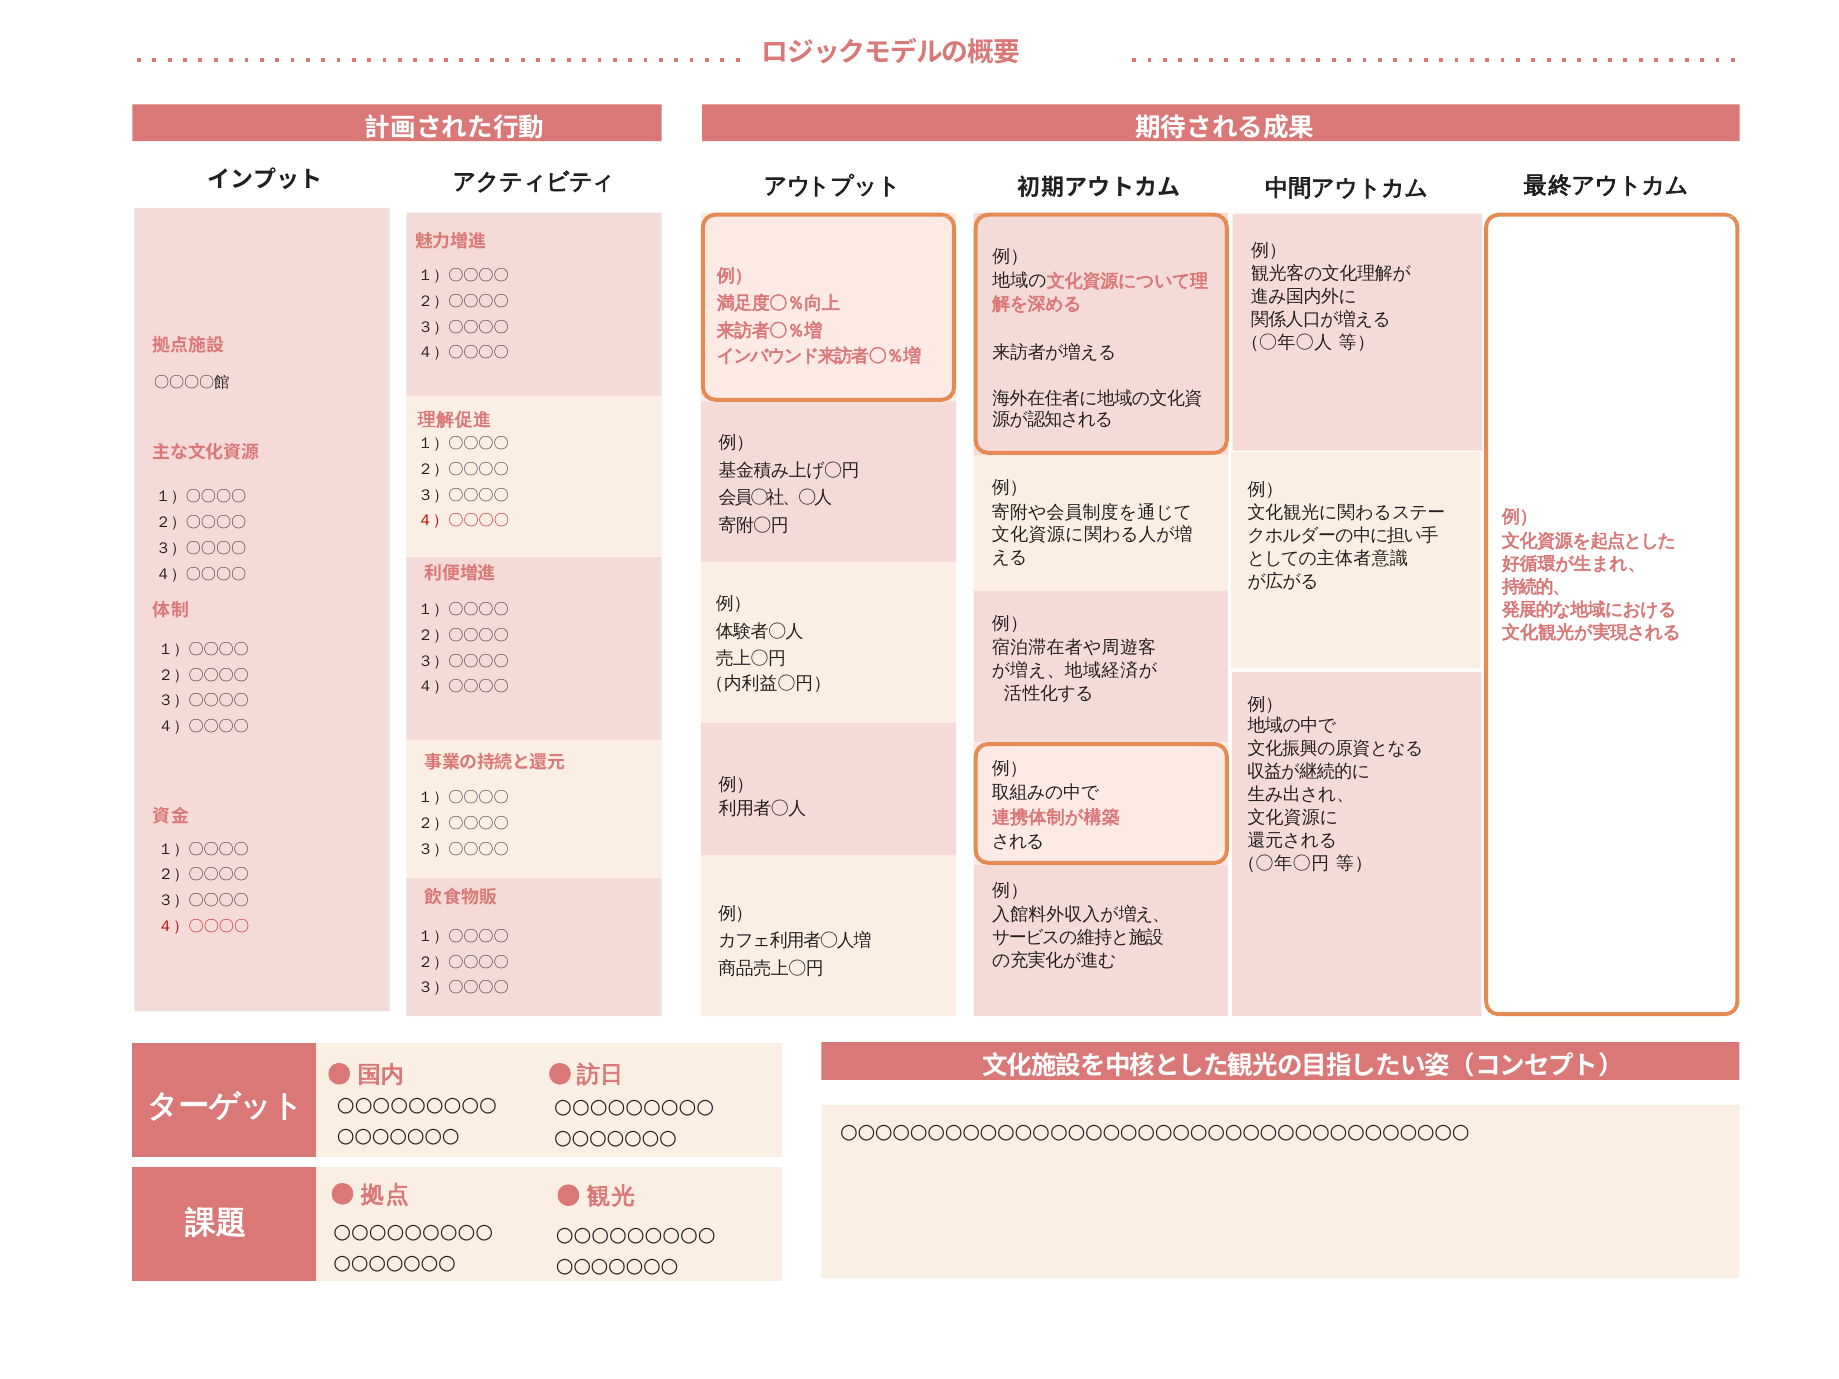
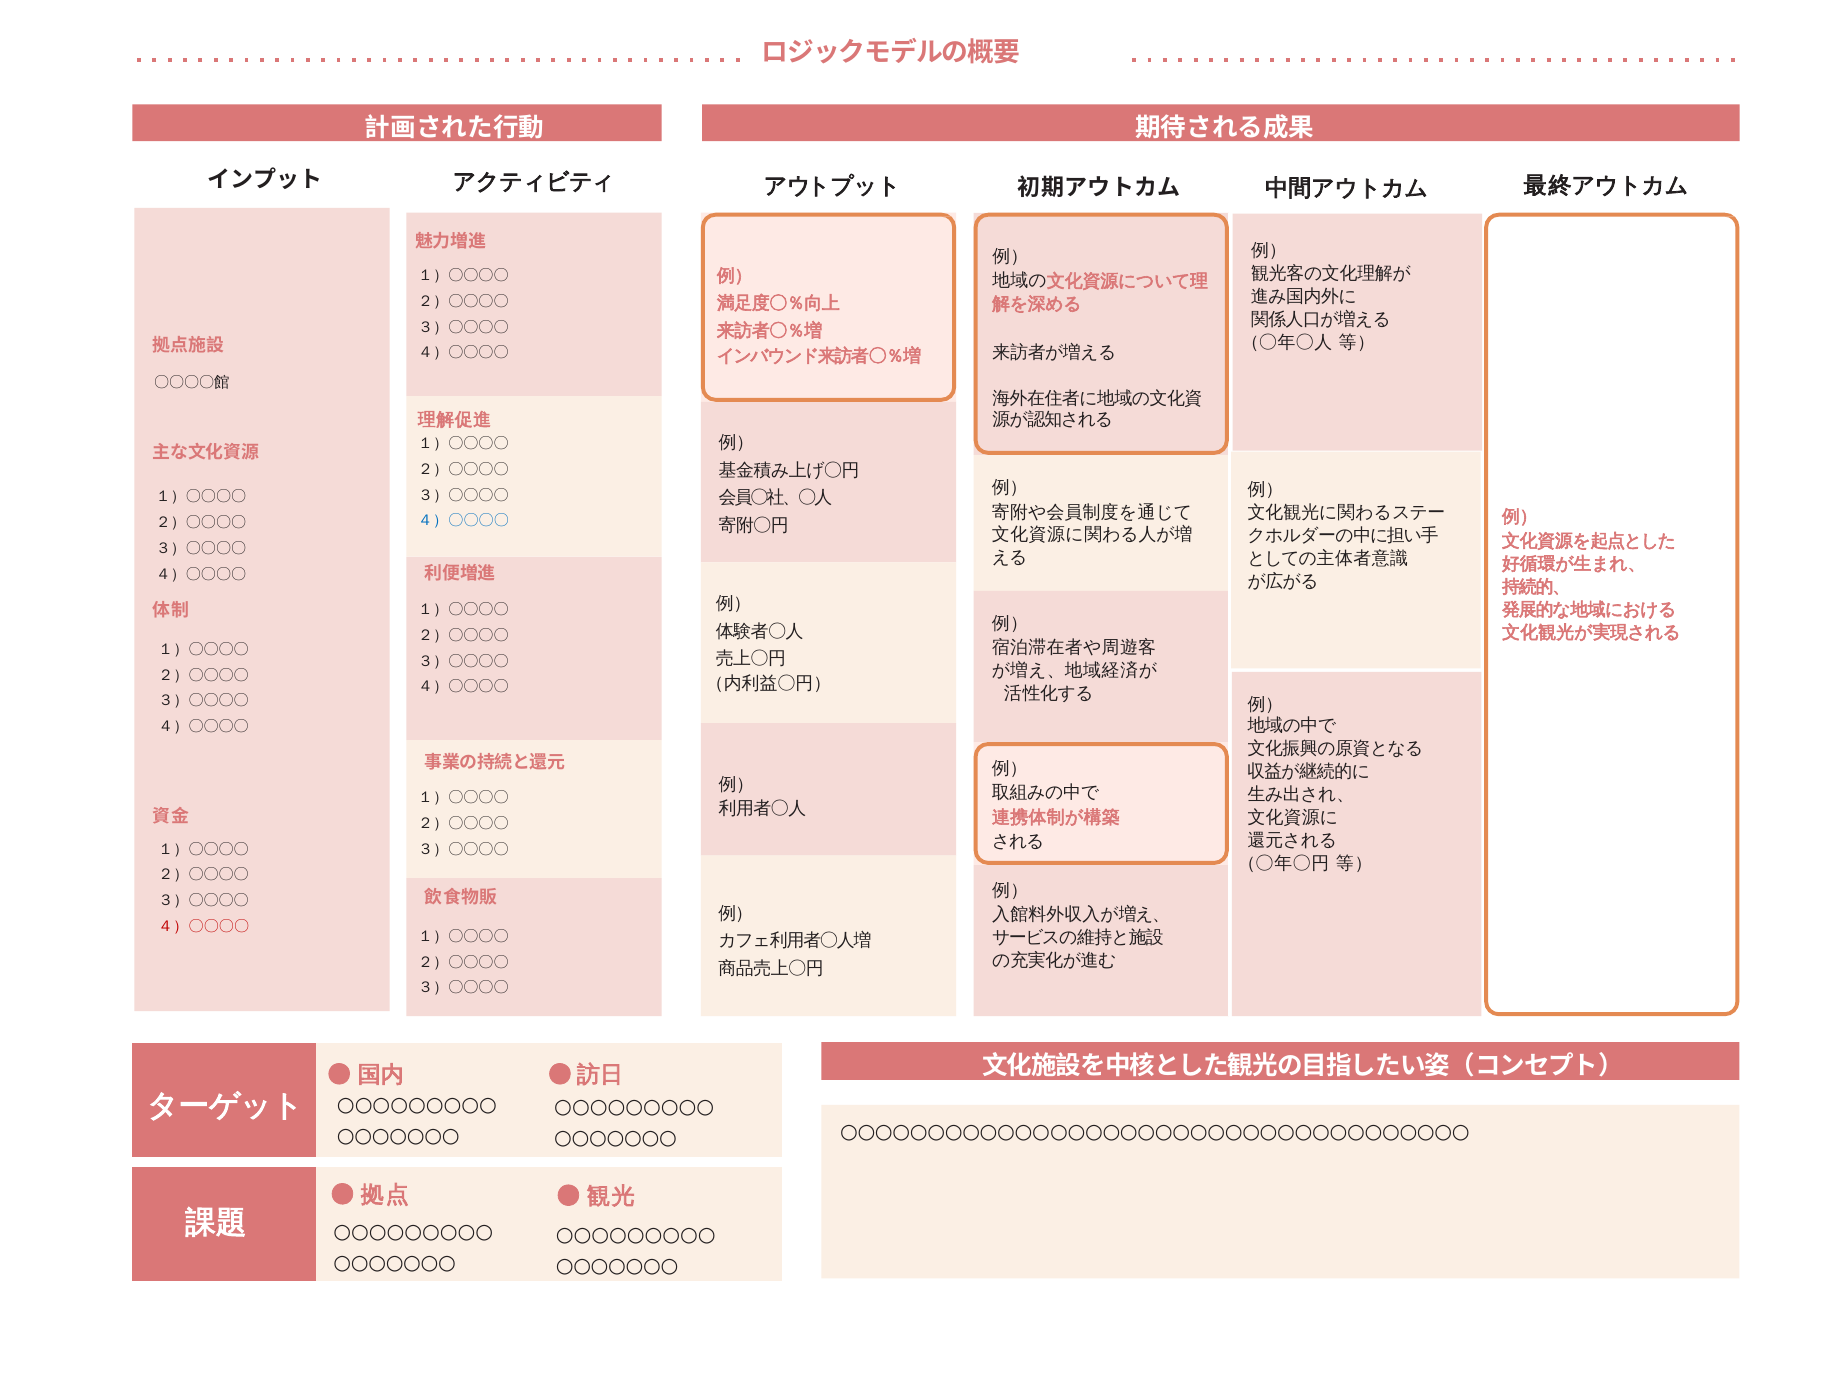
４）〇〇〇〇 colour: red -> blue (463, 521)
